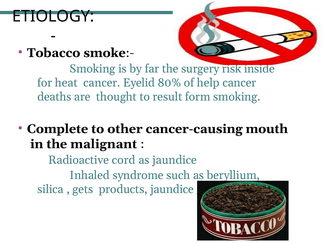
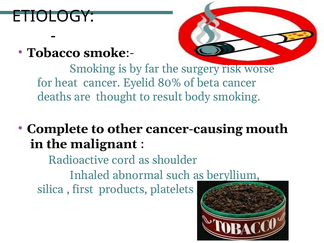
inside: inside -> worse (259, 69)
help: help -> beta (208, 83)
form: form -> body (198, 97)
as jaundice: jaundice -> shoulder (175, 160)
syndrome: syndrome -> abnormal (138, 175)
gets: gets -> first (83, 189)
products jaundice: jaundice -> platelets (172, 189)
